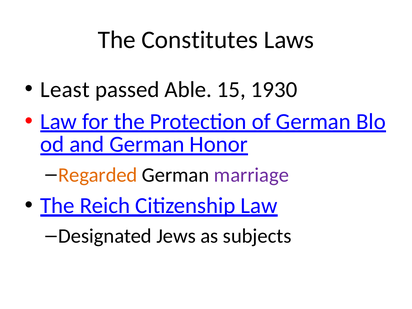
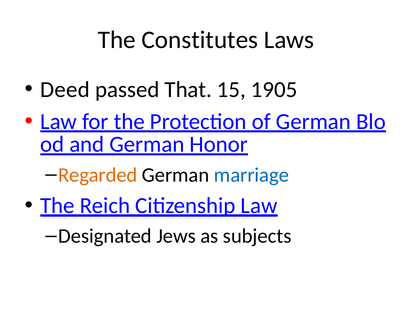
Least: Least -> Deed (65, 89)
Able: Able -> That (188, 89)
1930: 1930 -> 1905 (274, 89)
marriage colour: purple -> blue (251, 175)
